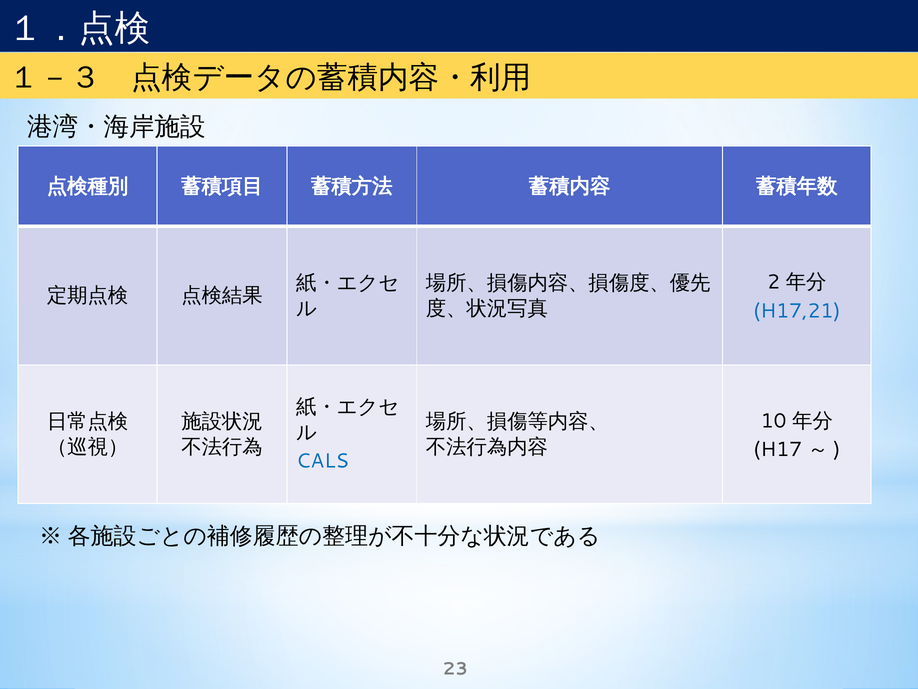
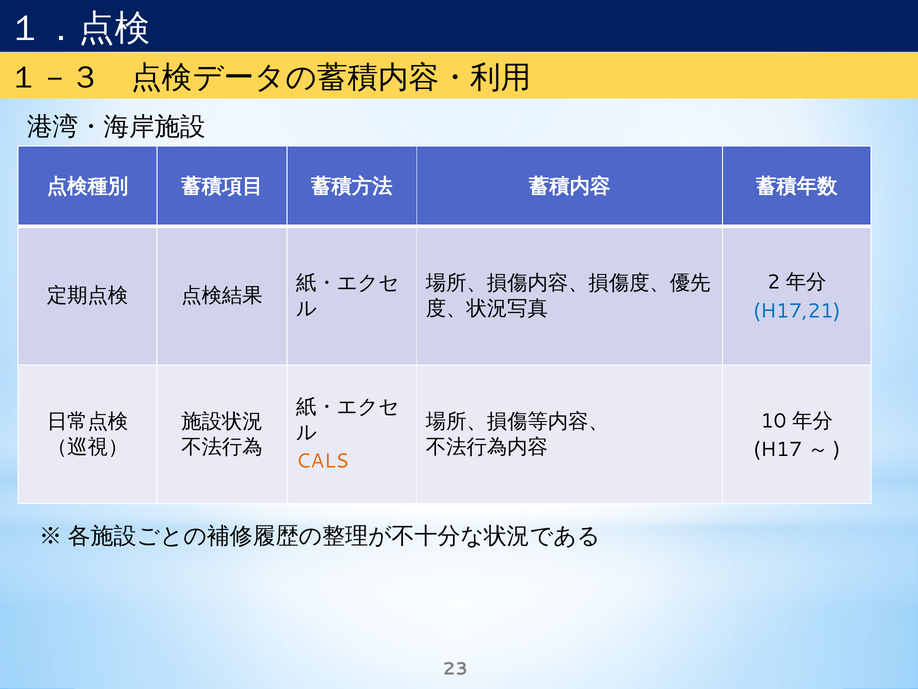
CALS colour: blue -> orange (323, 461)
